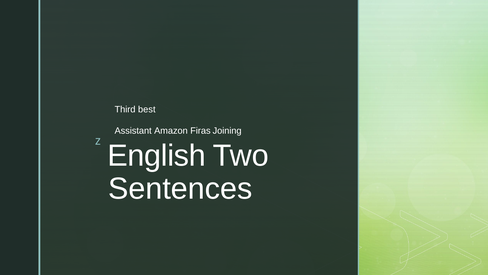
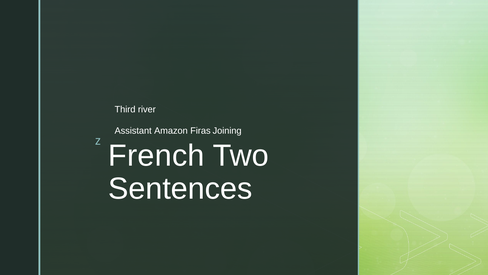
best: best -> river (147, 109)
English: English -> French (156, 155)
